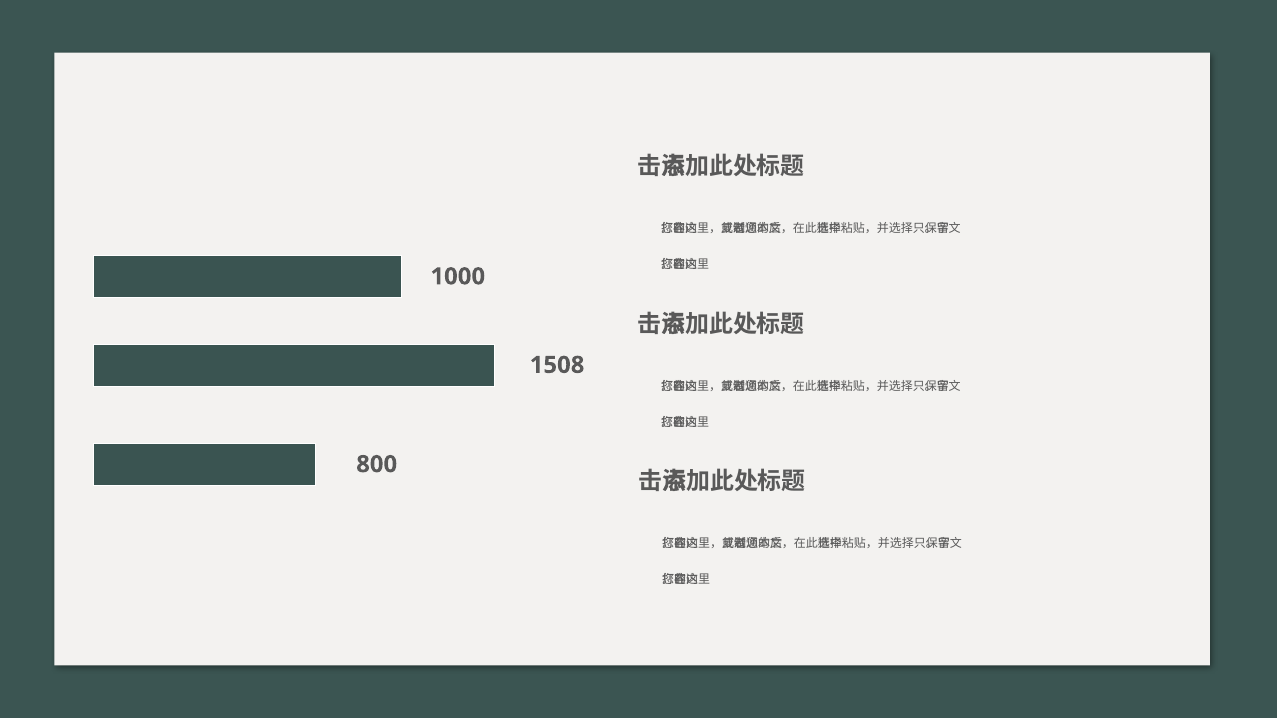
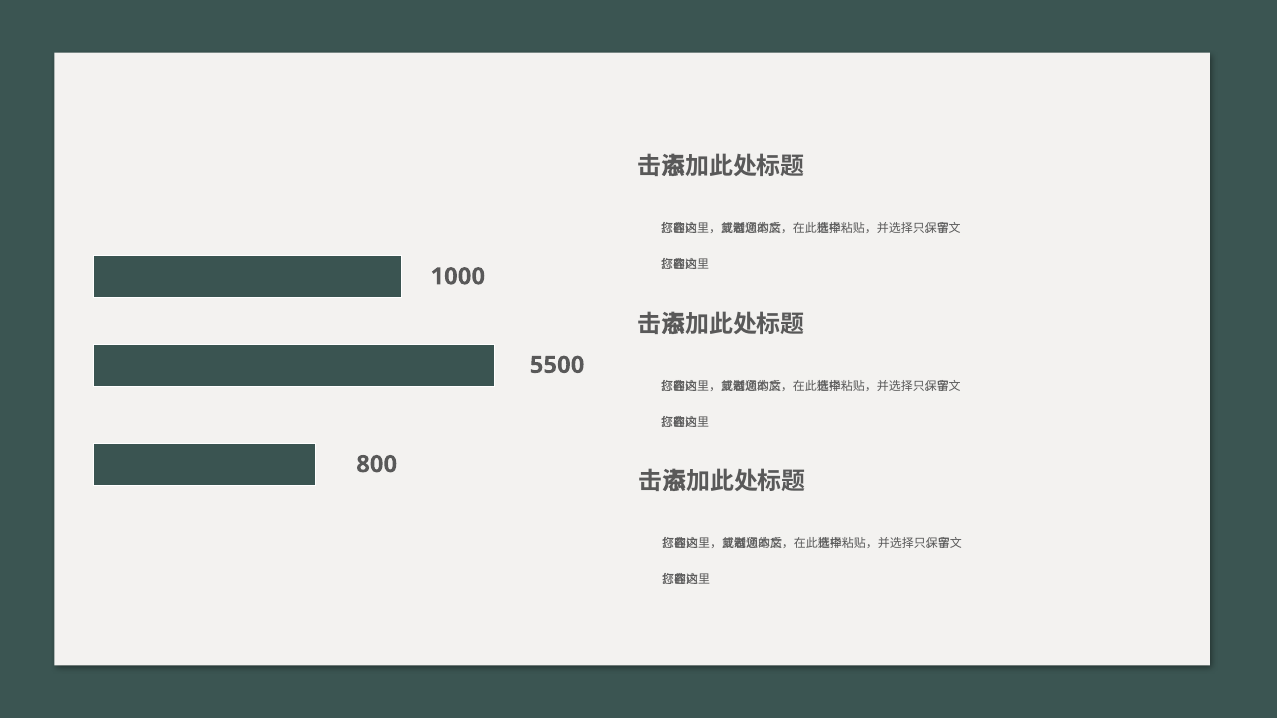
1508: 1508 -> 5500 (557, 365)
